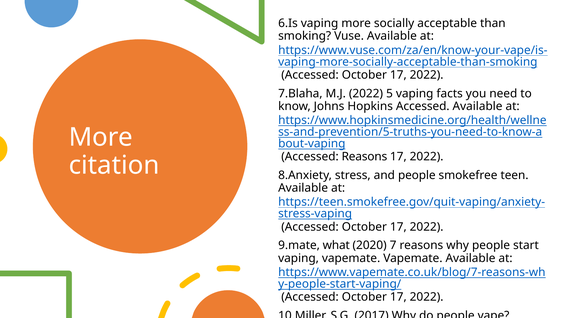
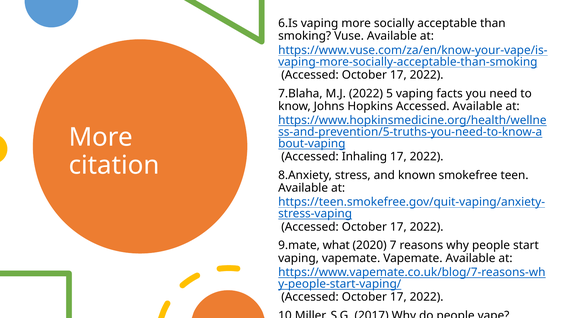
Accessed Reasons: Reasons -> Inhaling (364, 157)
and people: people -> known (417, 175)
